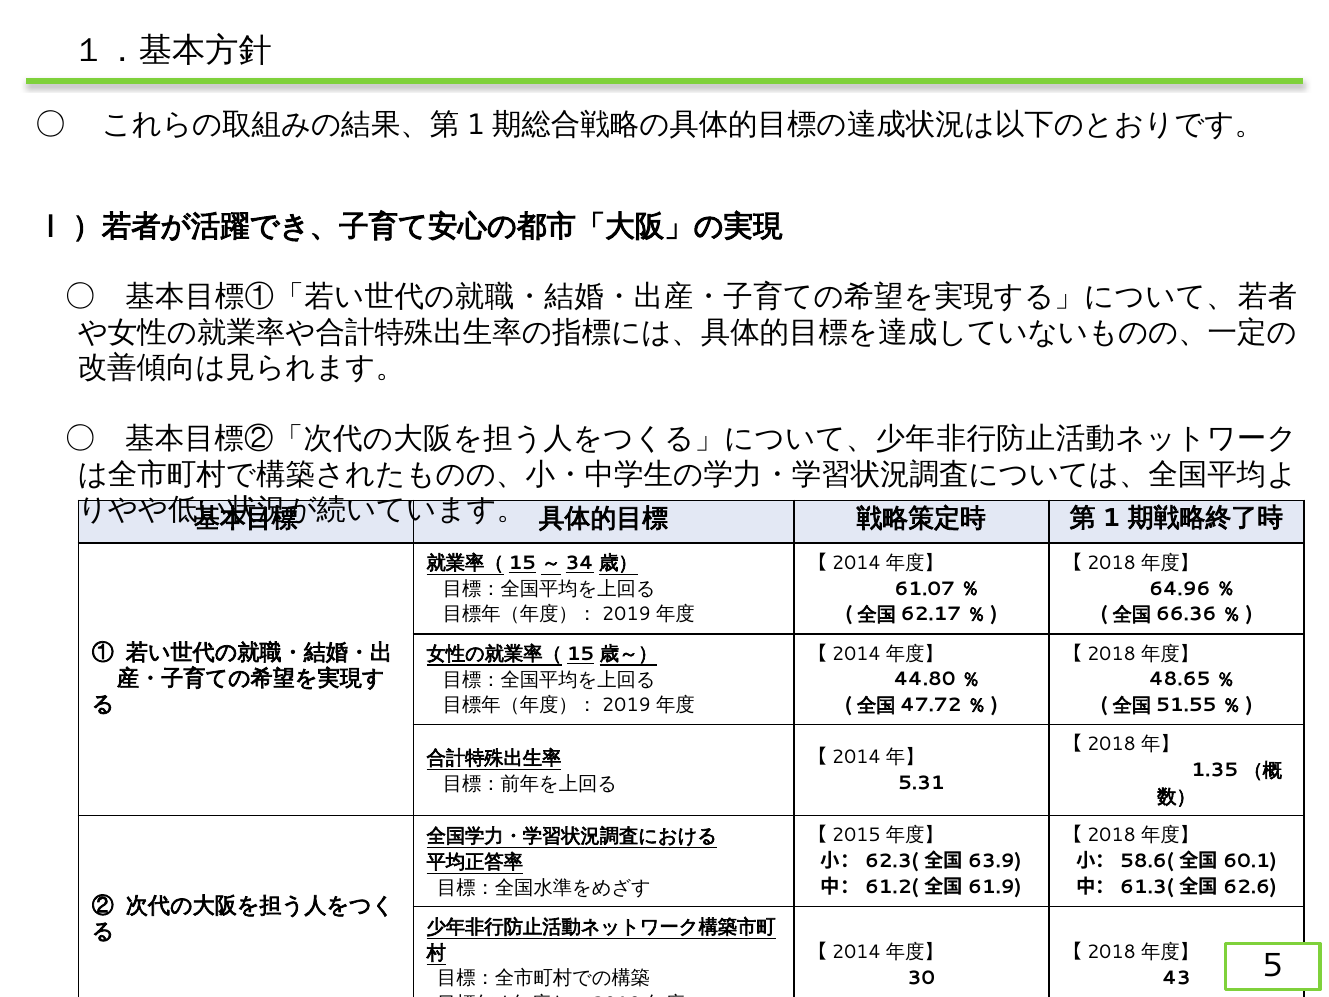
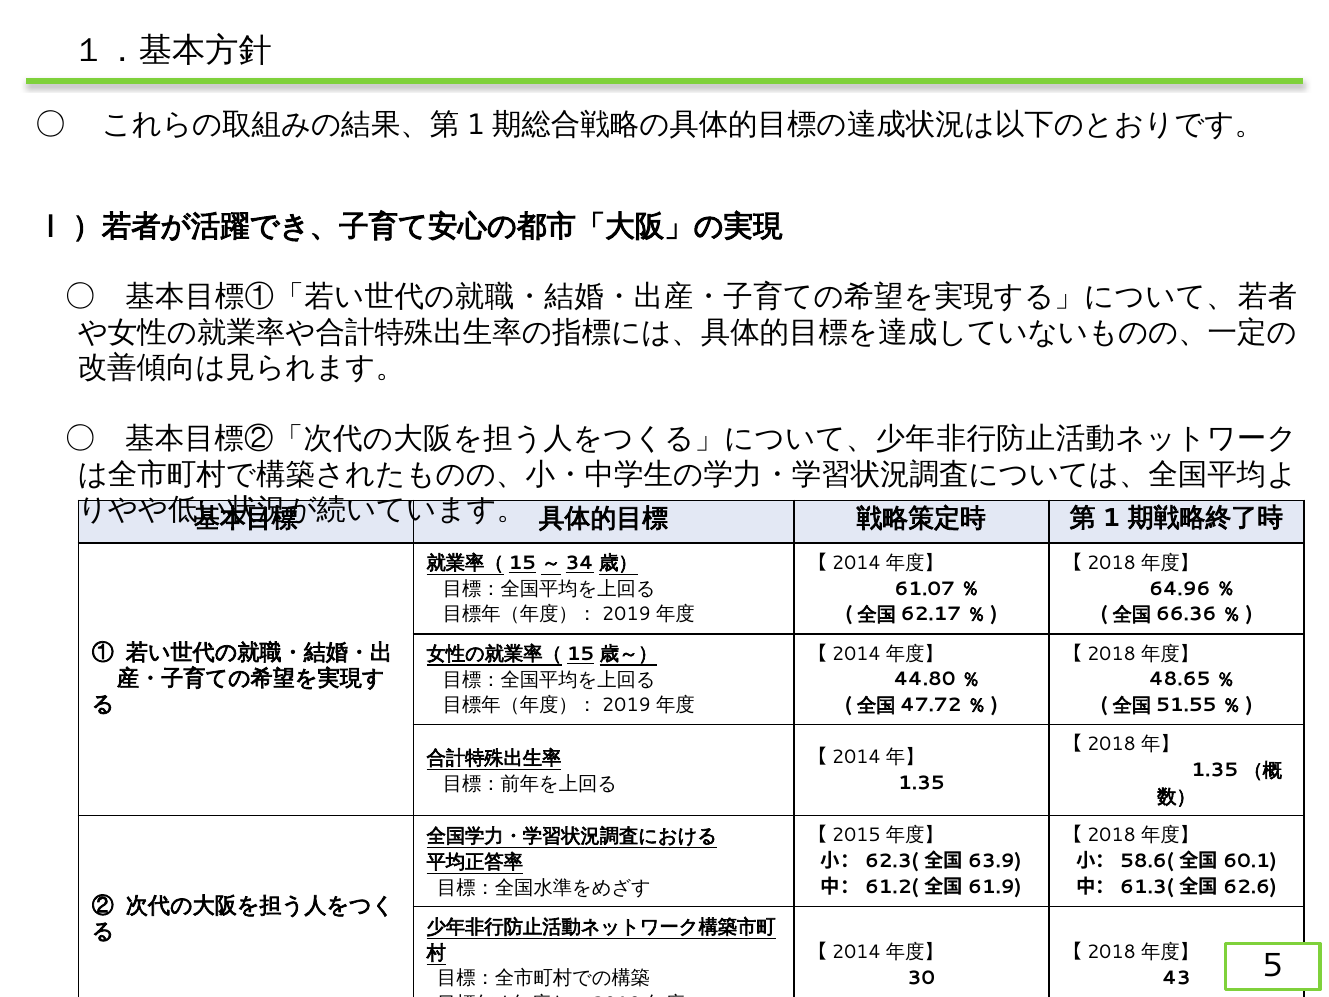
5.31: 5.31 -> 1.35 (921, 783)
